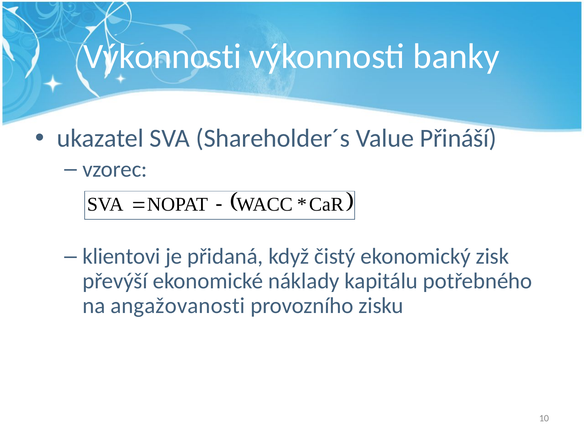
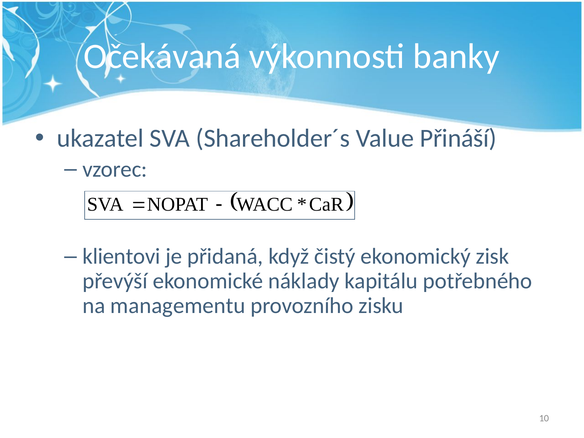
Výkonnosti: Výkonnosti -> Očekávaná (162, 57)
angažovanosti: angažovanosti -> managementu (178, 306)
